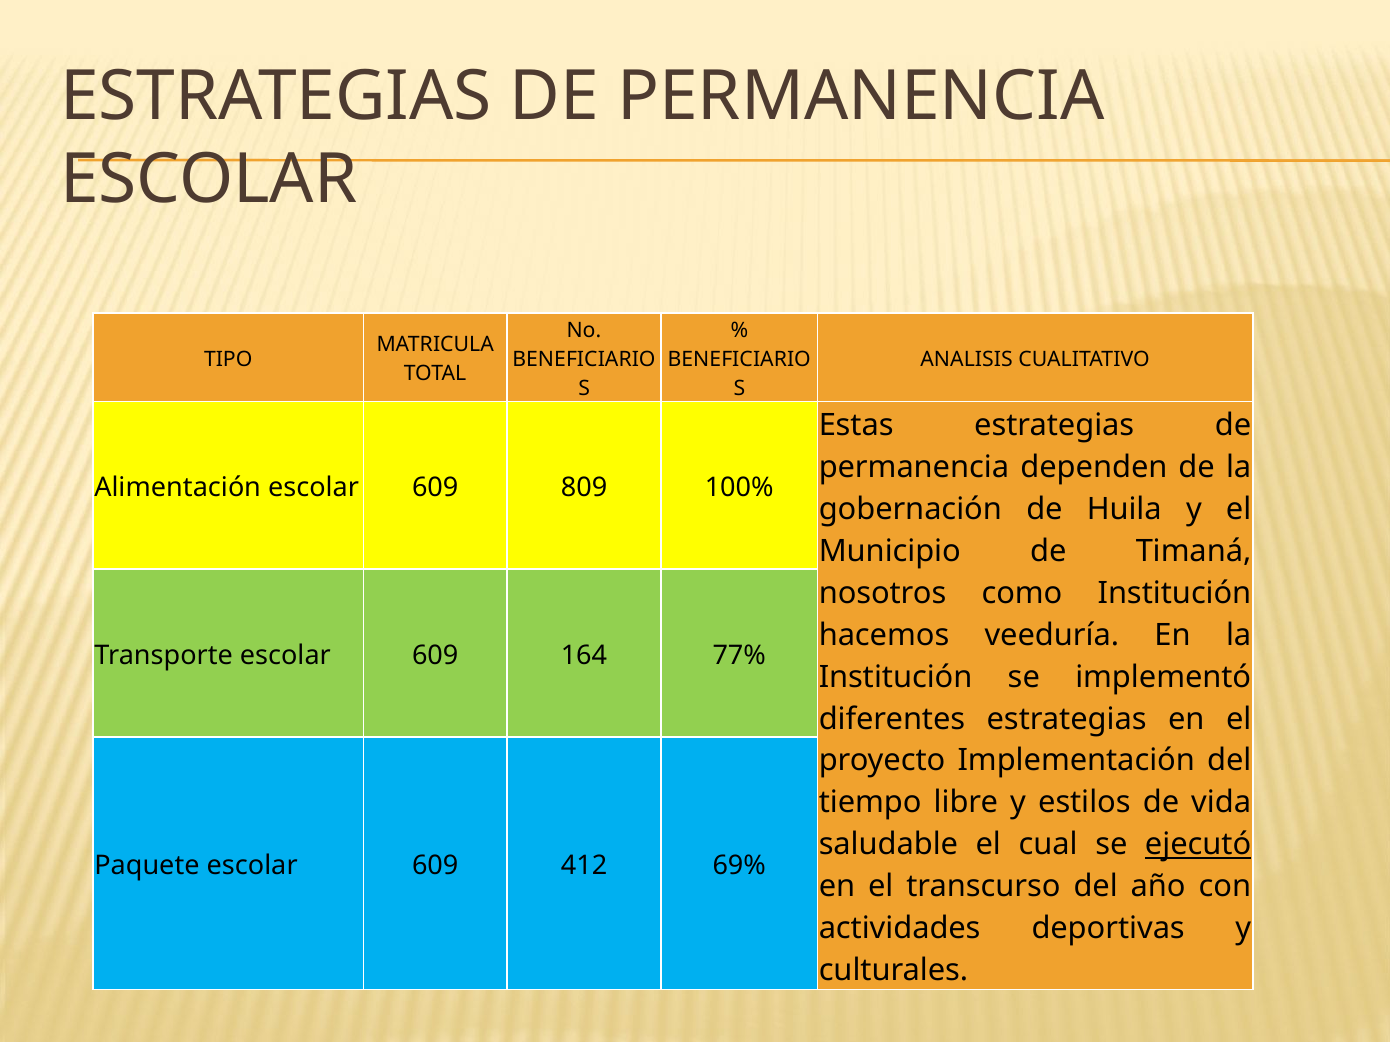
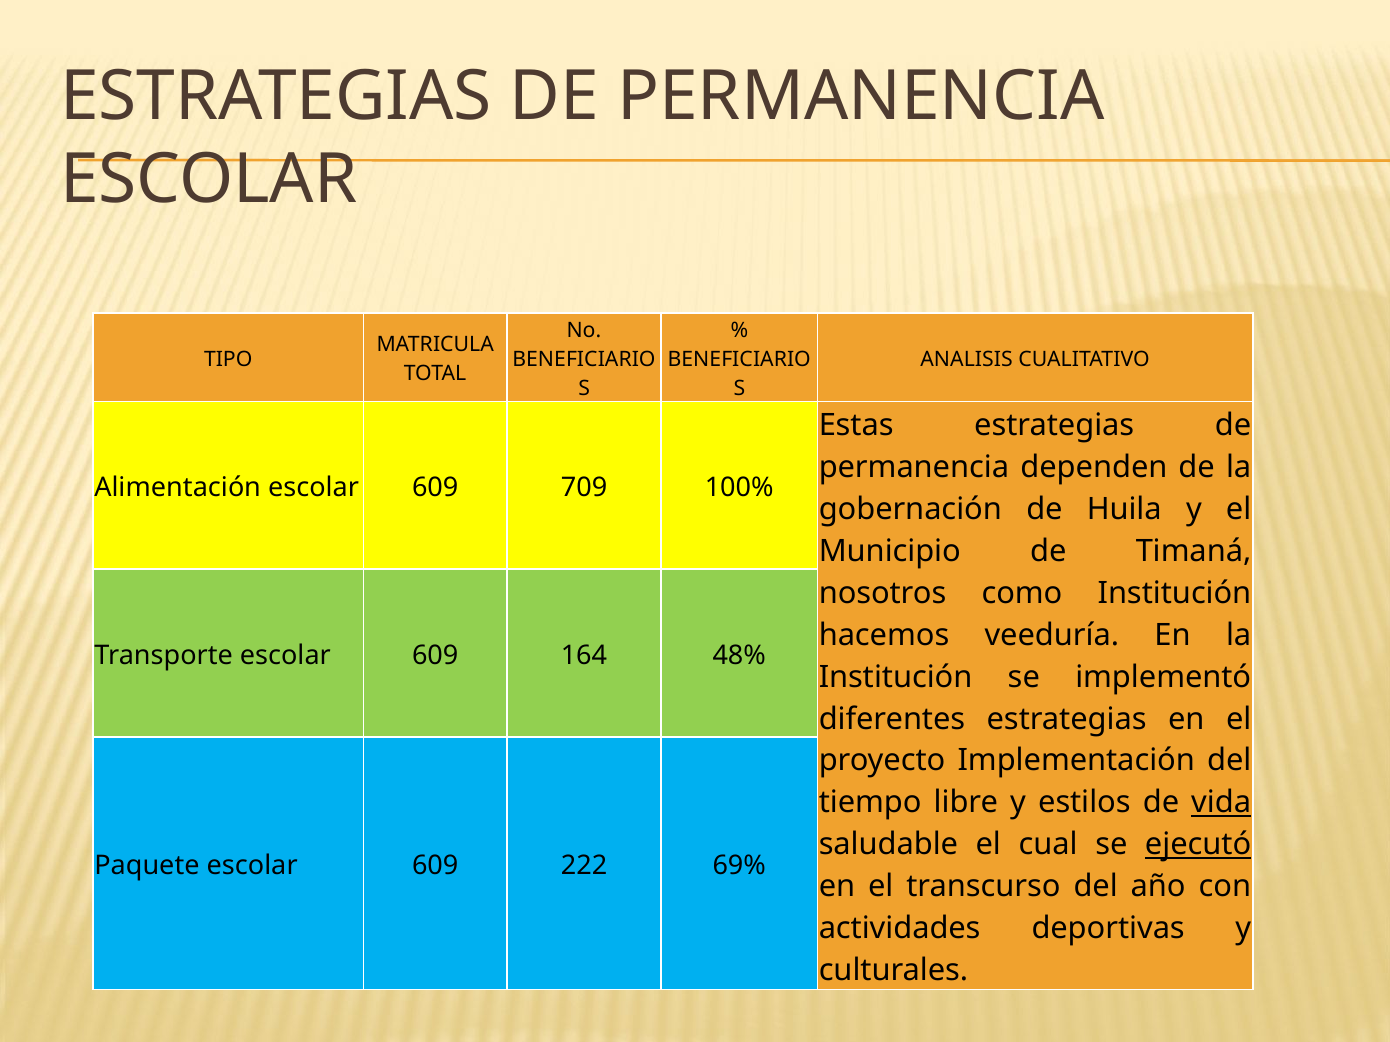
809: 809 -> 709 (584, 488)
77%: 77% -> 48% (739, 656)
vida underline: none -> present (1221, 803)
412: 412 -> 222 (584, 866)
